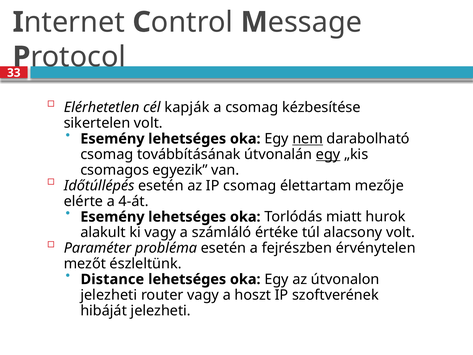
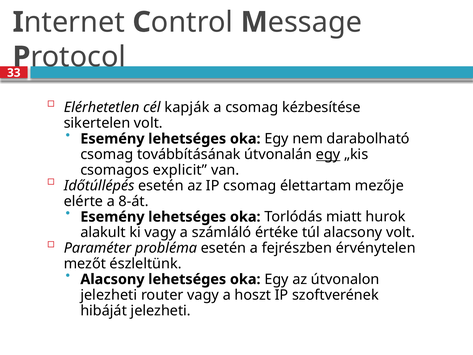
nem underline: present -> none (308, 139)
egyezik: egyezik -> explicit (180, 170)
4-át: 4-át -> 8-át (134, 201)
Distance: Distance -> Alacsony (112, 279)
